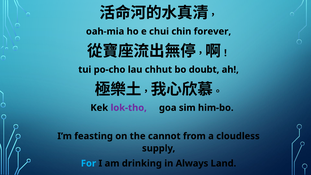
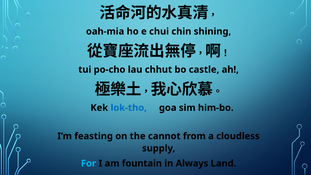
forever: forever -> shining (212, 31)
doubt: doubt -> castle (204, 70)
lok-tho colour: purple -> blue (129, 108)
drinking: drinking -> fountain (142, 163)
